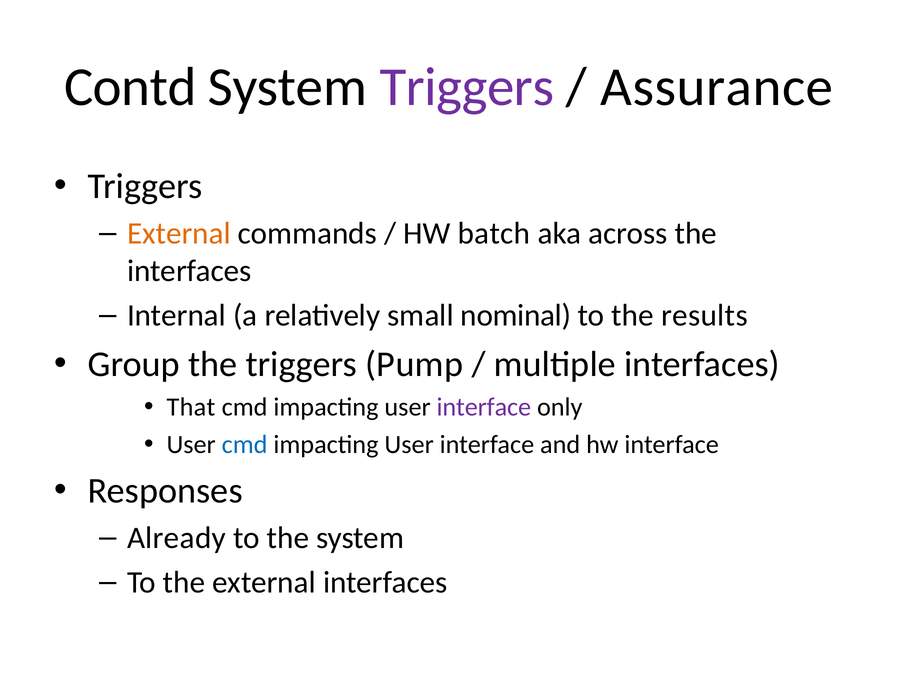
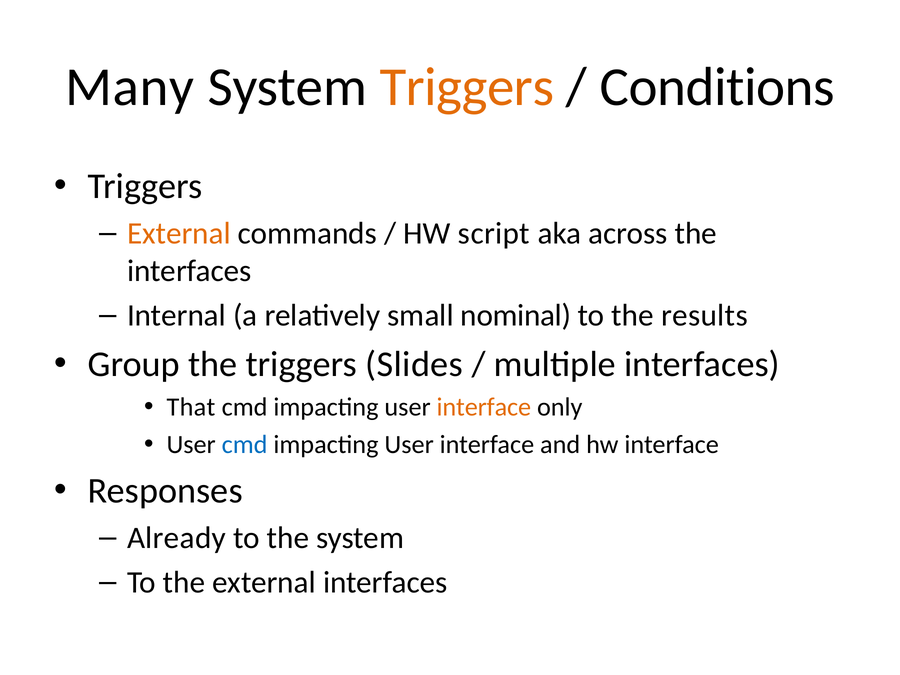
Contd: Contd -> Many (130, 87)
Triggers colour: purple -> orange (467, 87)
Assurance: Assurance -> Conditions (717, 87)
batch: batch -> script (494, 233)
Pump: Pump -> Slides (414, 364)
interface colour: purple -> orange (484, 407)
